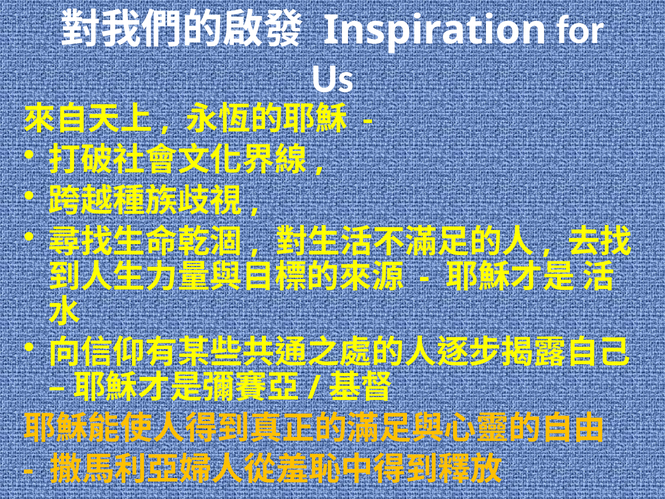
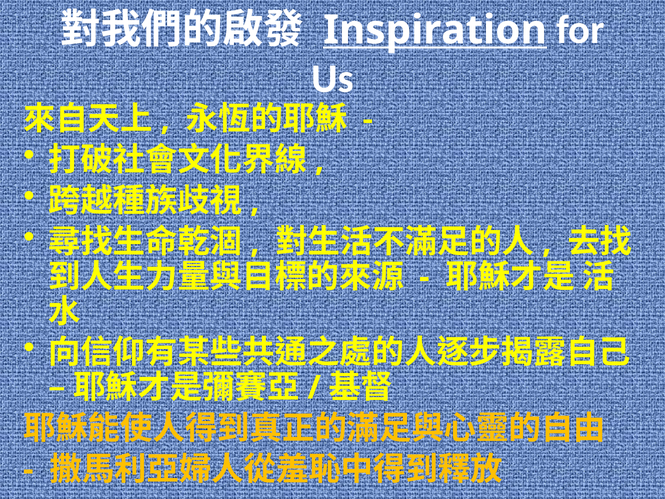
Inspiration underline: none -> present (435, 30)
